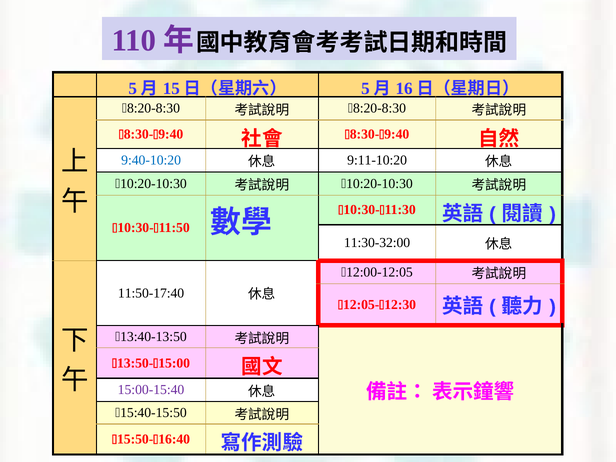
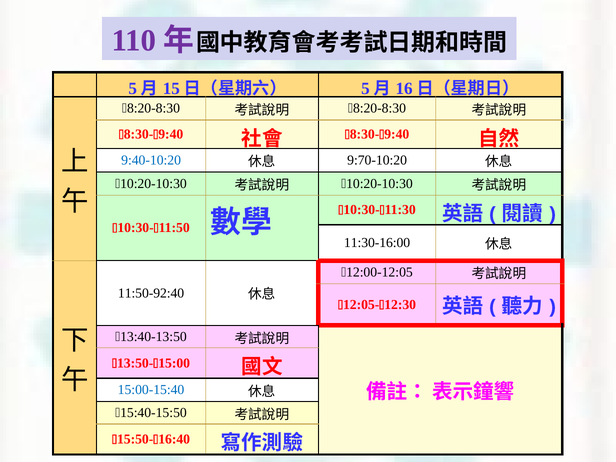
9:11-10:20: 9:11-10:20 -> 9:70-10:20 (377, 160)
11:30-32:00: 11:30-32:00 -> 11:30-16:00 (377, 243)
11:50-17:40: 11:50-17:40 -> 11:50-92:40 (151, 293)
15:00-15:40 colour: purple -> blue (151, 390)
